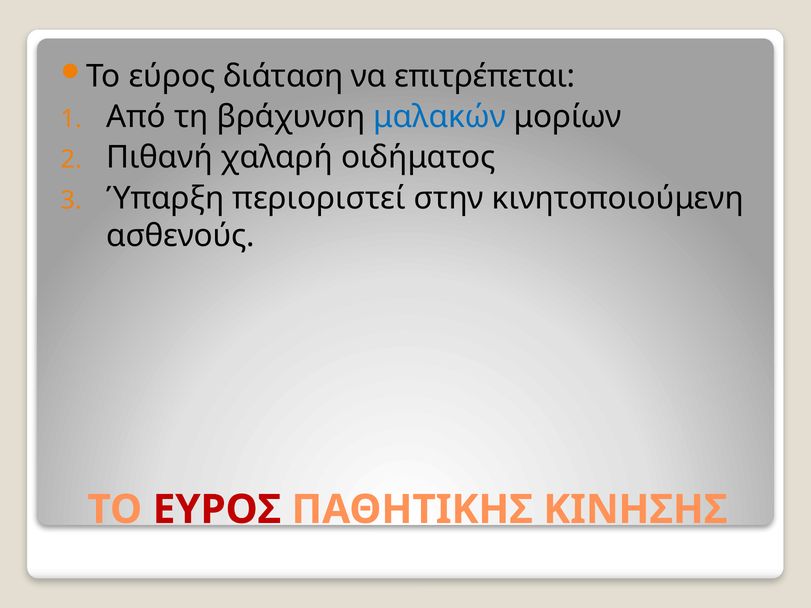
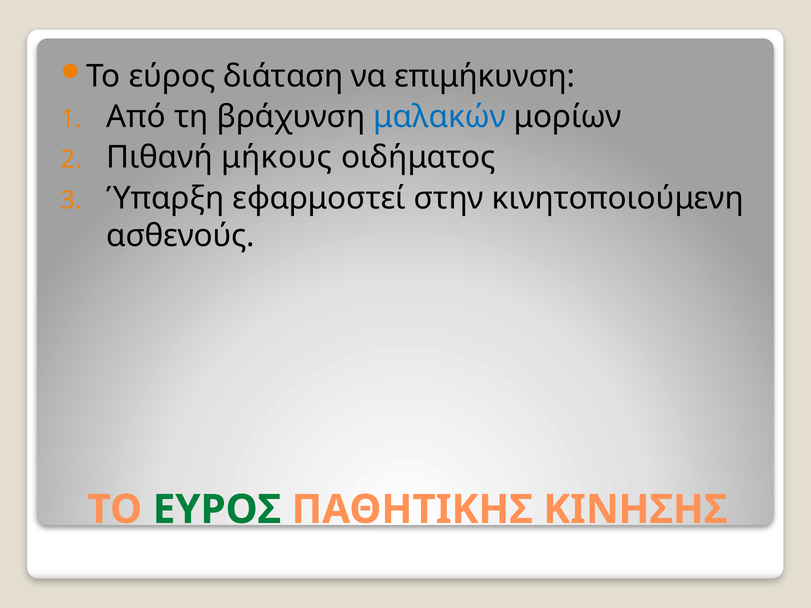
επιτρέπεται: επιτρέπεται -> επιμήκυνση (485, 76)
χαλαρή: χαλαρή -> μήκους (277, 158)
περιοριστεί: περιοριστεί -> εφαρμοστεί (319, 198)
ΕΥΡΟΣ colour: red -> green (217, 510)
